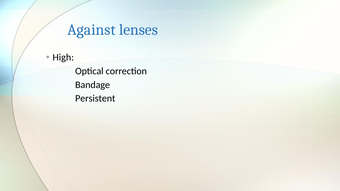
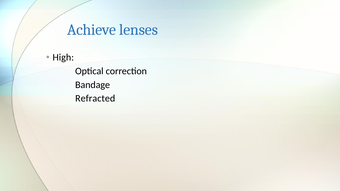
Against: Against -> Achieve (92, 30)
Persistent: Persistent -> Refracted (95, 99)
